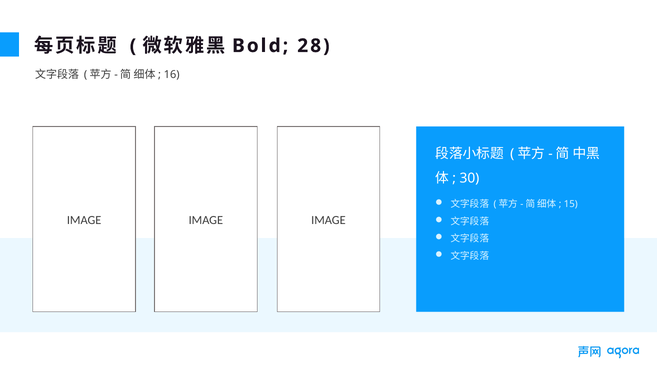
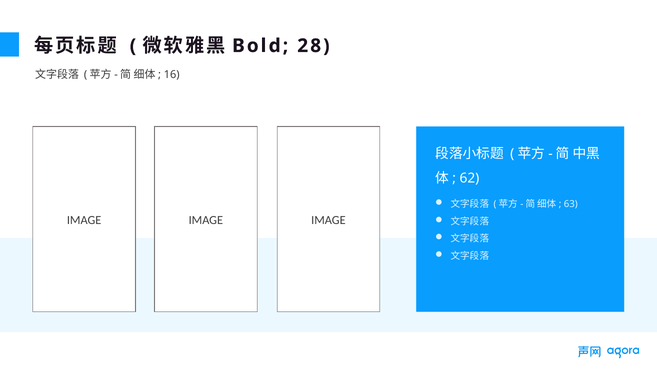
30: 30 -> 62 (469, 178)
15: 15 -> 63 (571, 204)
